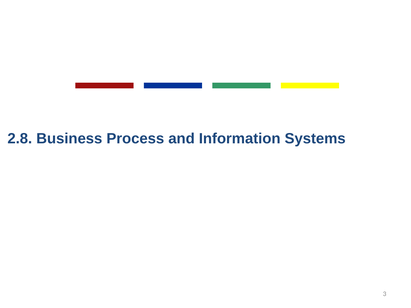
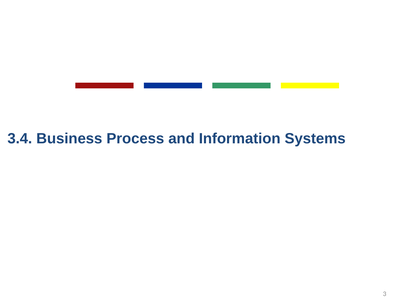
2.8: 2.8 -> 3.4 (20, 139)
